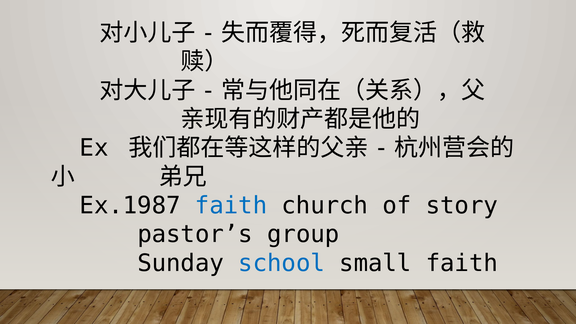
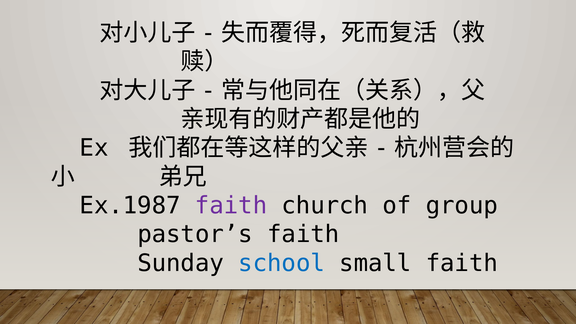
faith colour: blue -> purple (231, 206)
story: story -> group (462, 206)
pastor’s group: group -> faith (303, 234)
